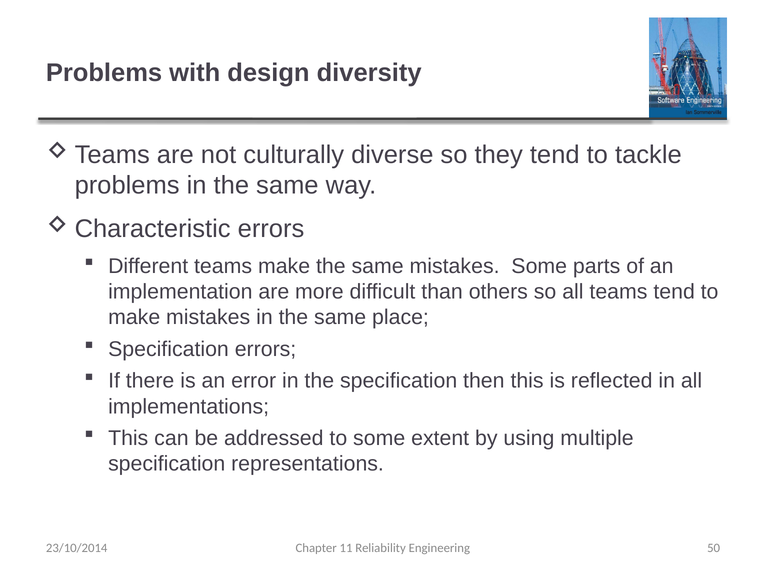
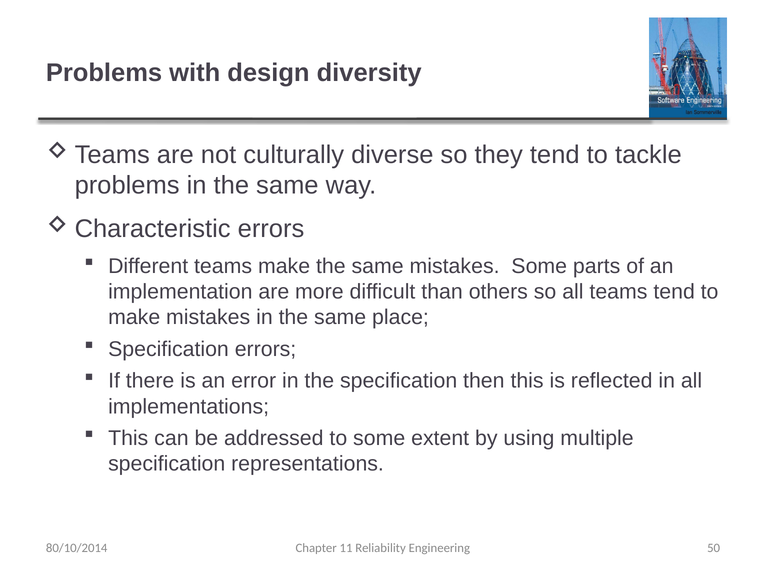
23/10/2014: 23/10/2014 -> 80/10/2014 (77, 549)
